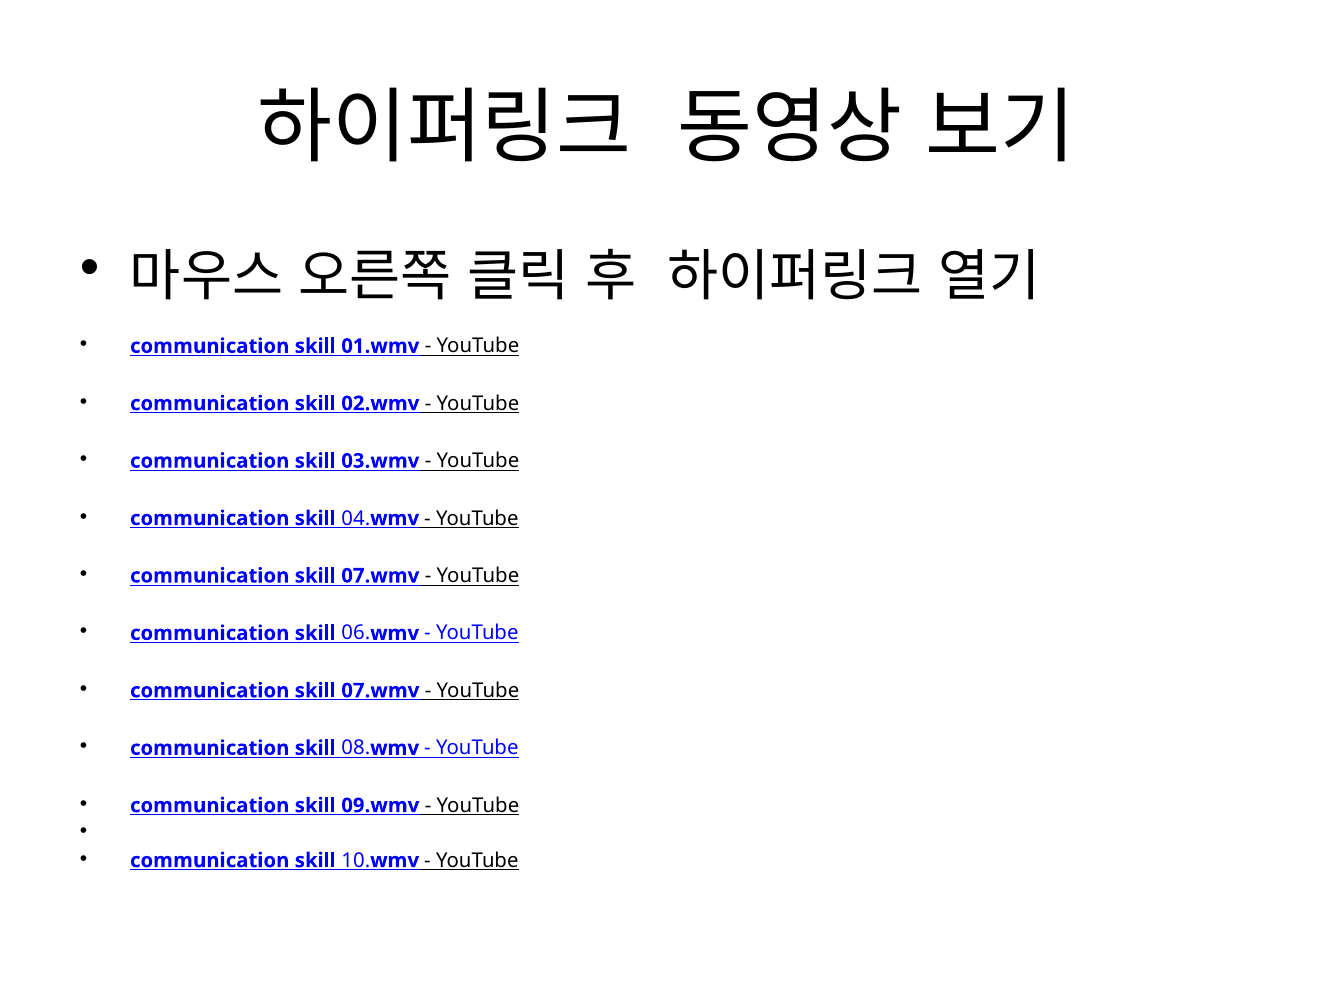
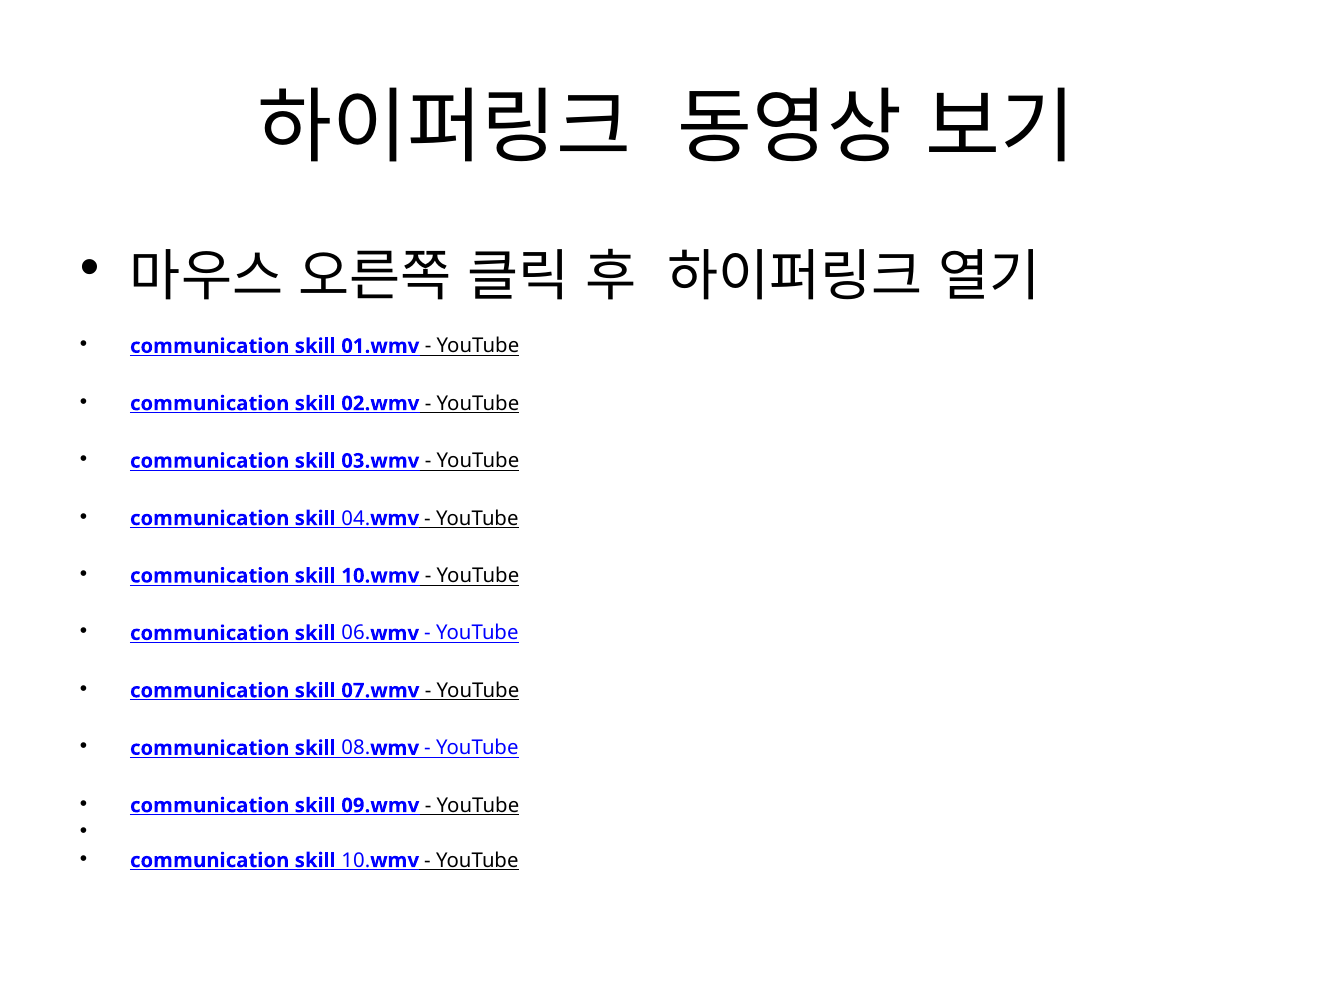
07.wmv: 07.wmv -> 10.wmv (380, 576)
